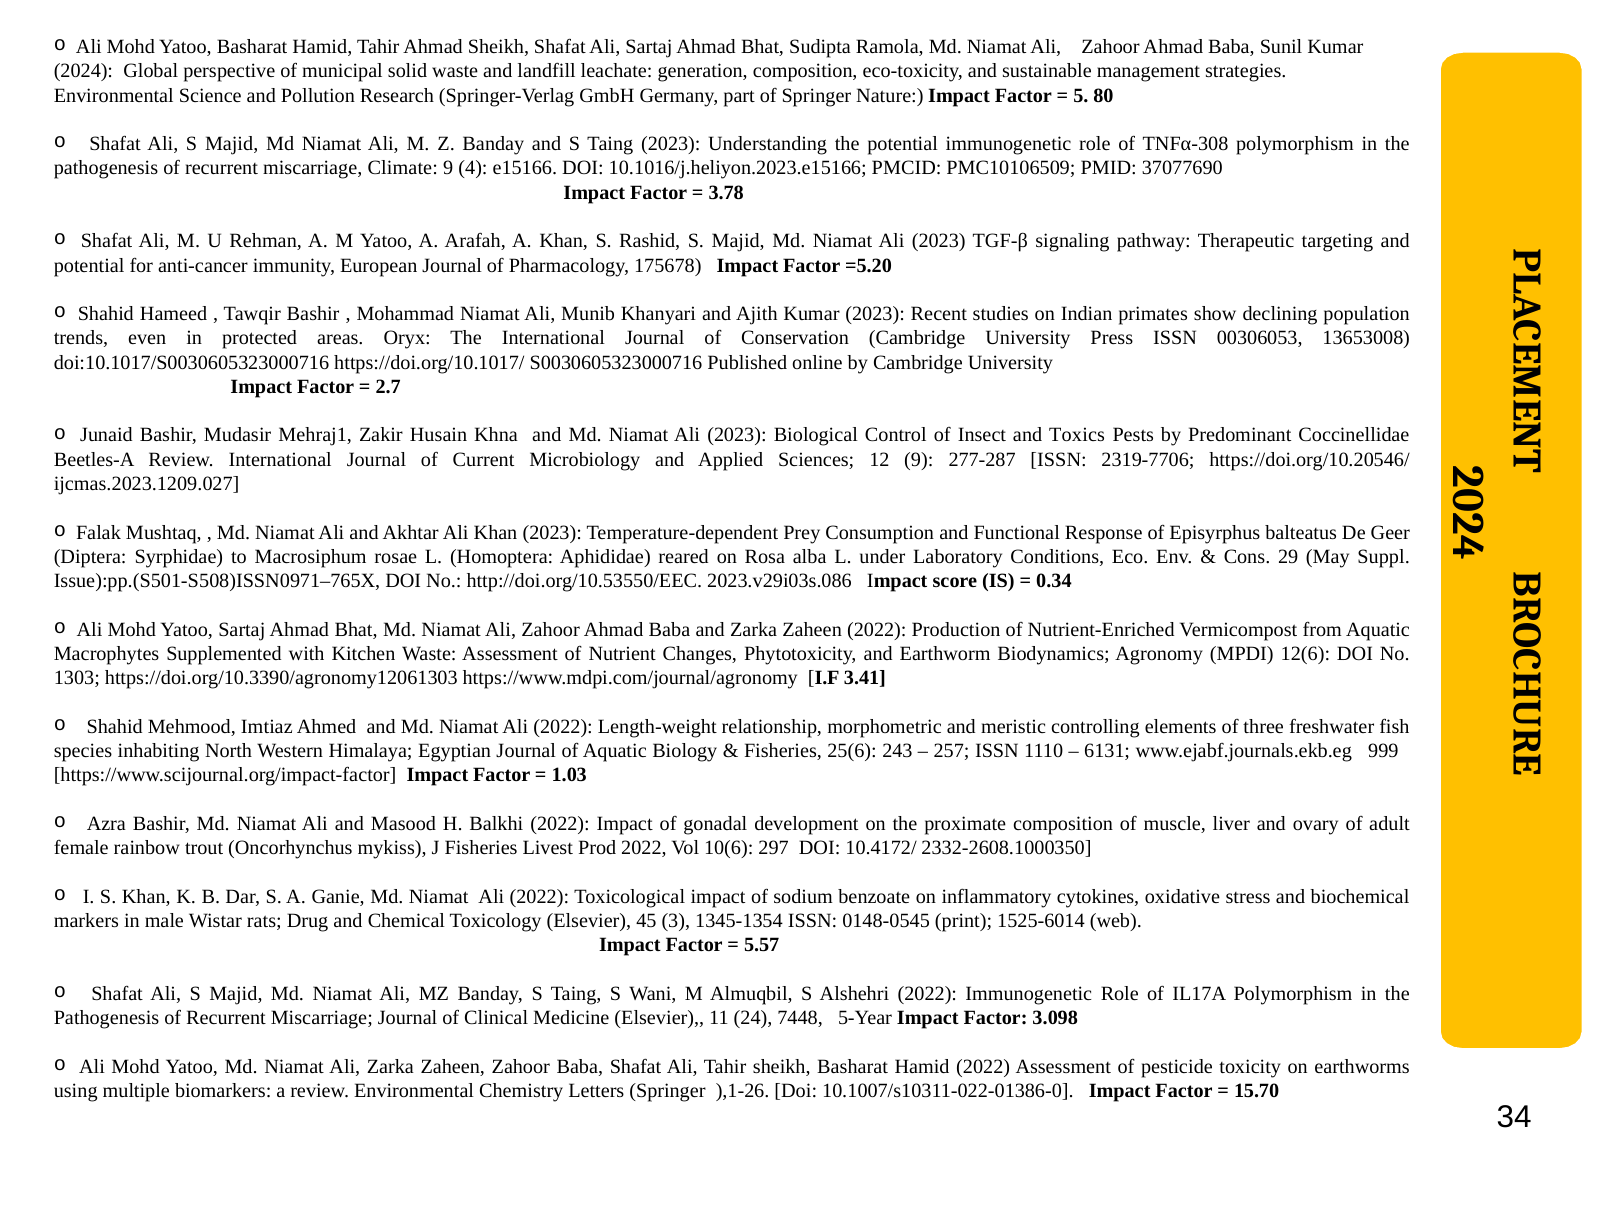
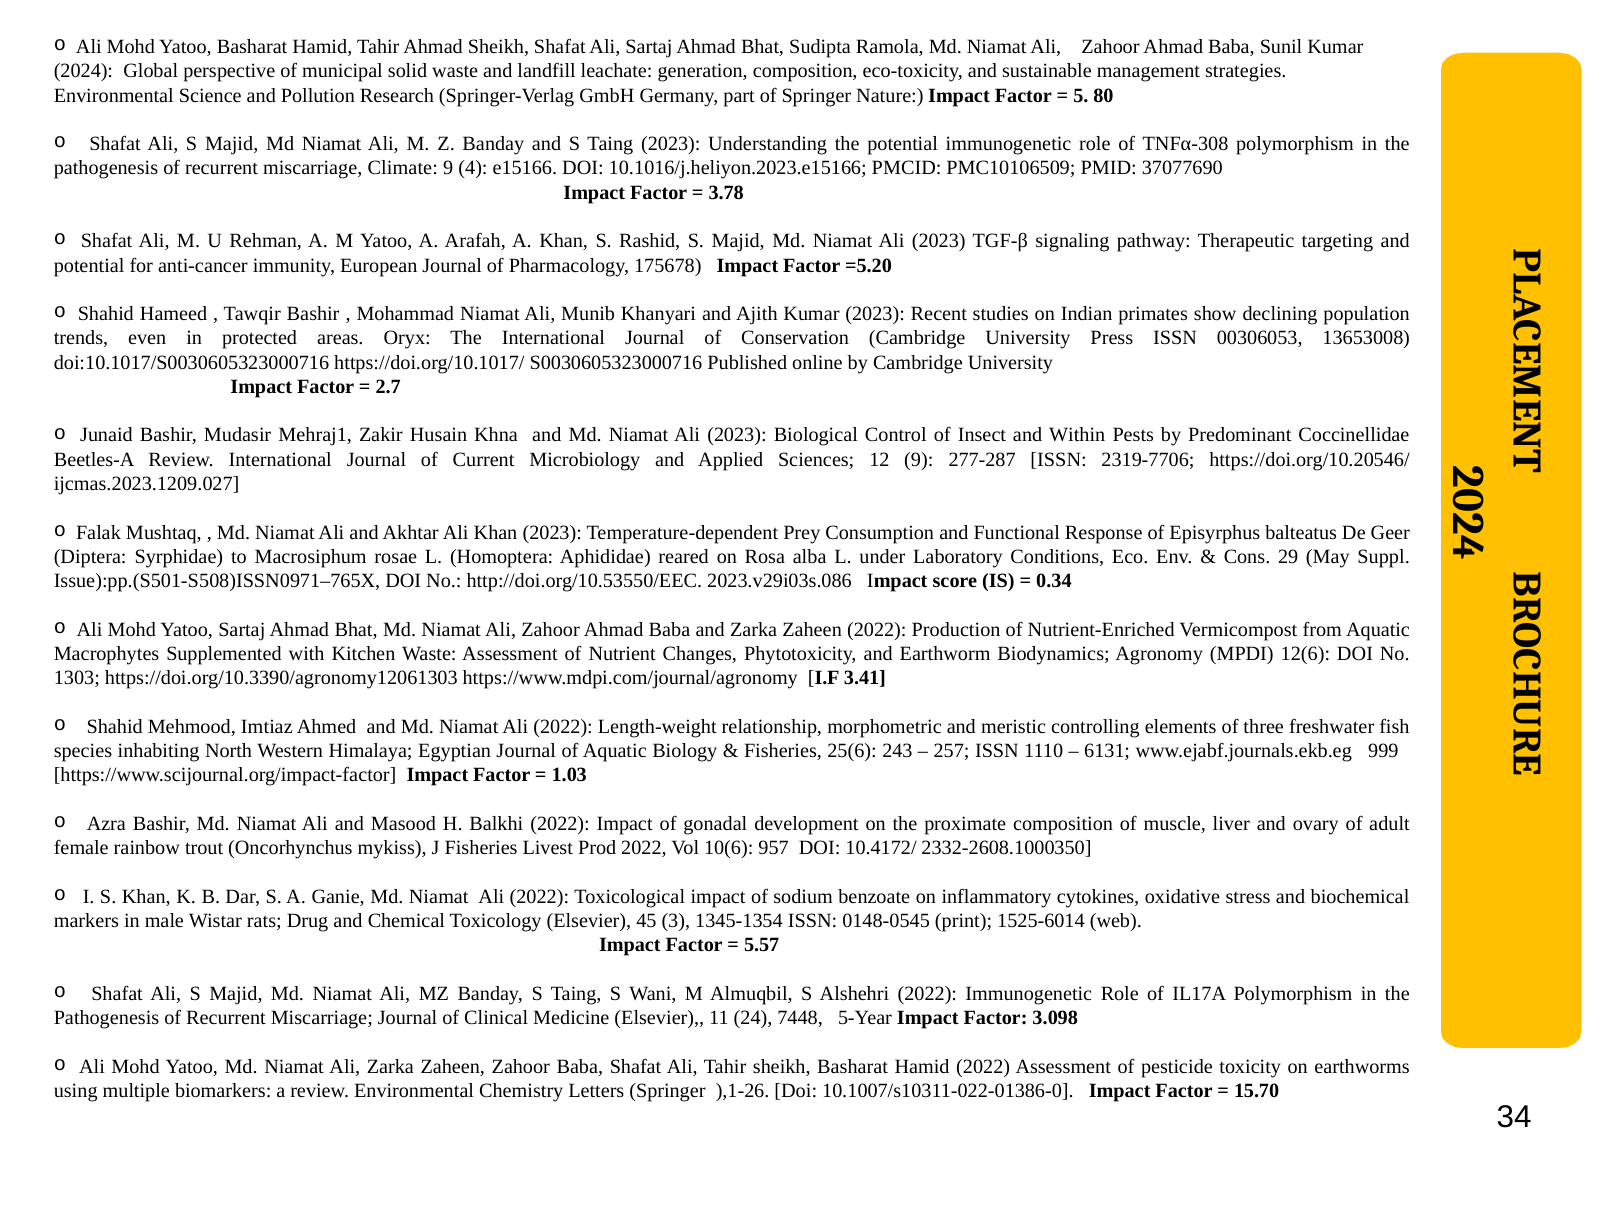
Toxics: Toxics -> Within (1077, 435)
297: 297 -> 957 (774, 848)
